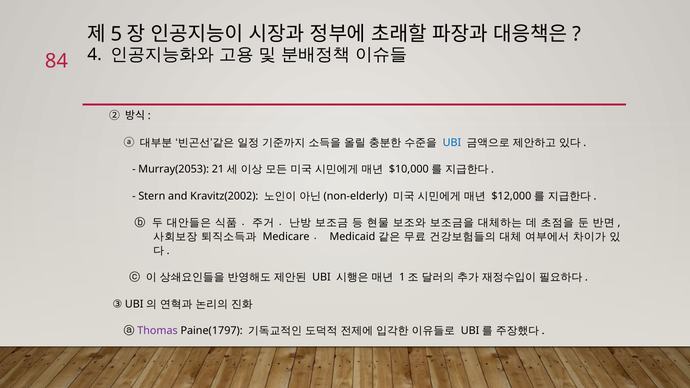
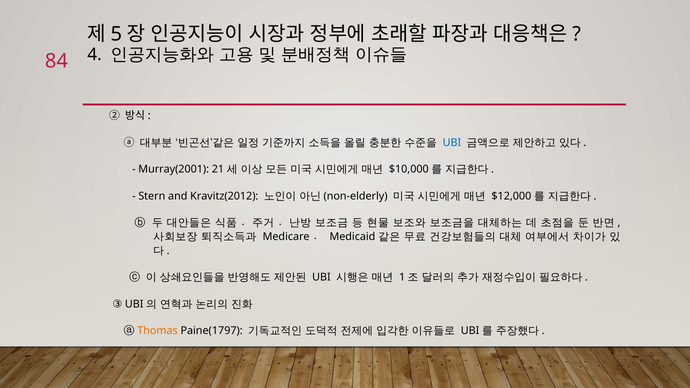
Murray(2053: Murray(2053 -> Murray(2001 (174, 169)
Kravitz(2002: Kravitz(2002 -> Kravitz(2012 (224, 196)
Thomas colour: purple -> orange (158, 331)
